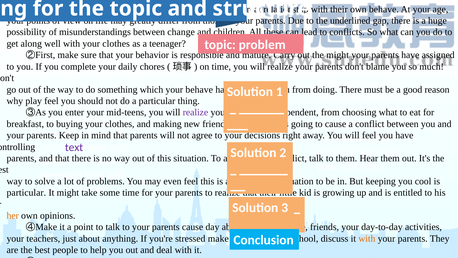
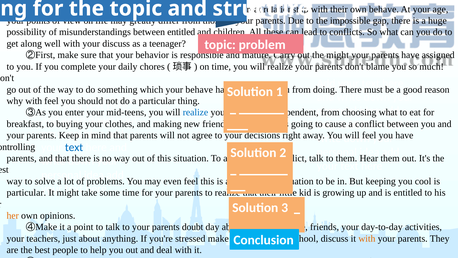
the underlined: underlined -> impossible (350, 21)
between change: change -> entitled (181, 32)
with your clothes: clothes -> discuss (116, 44)
why play: play -> with (34, 101)
realize colour: purple -> blue (195, 112)
text colour: purple -> blue (74, 147)
parents cause: cause -> doubt (193, 227)
